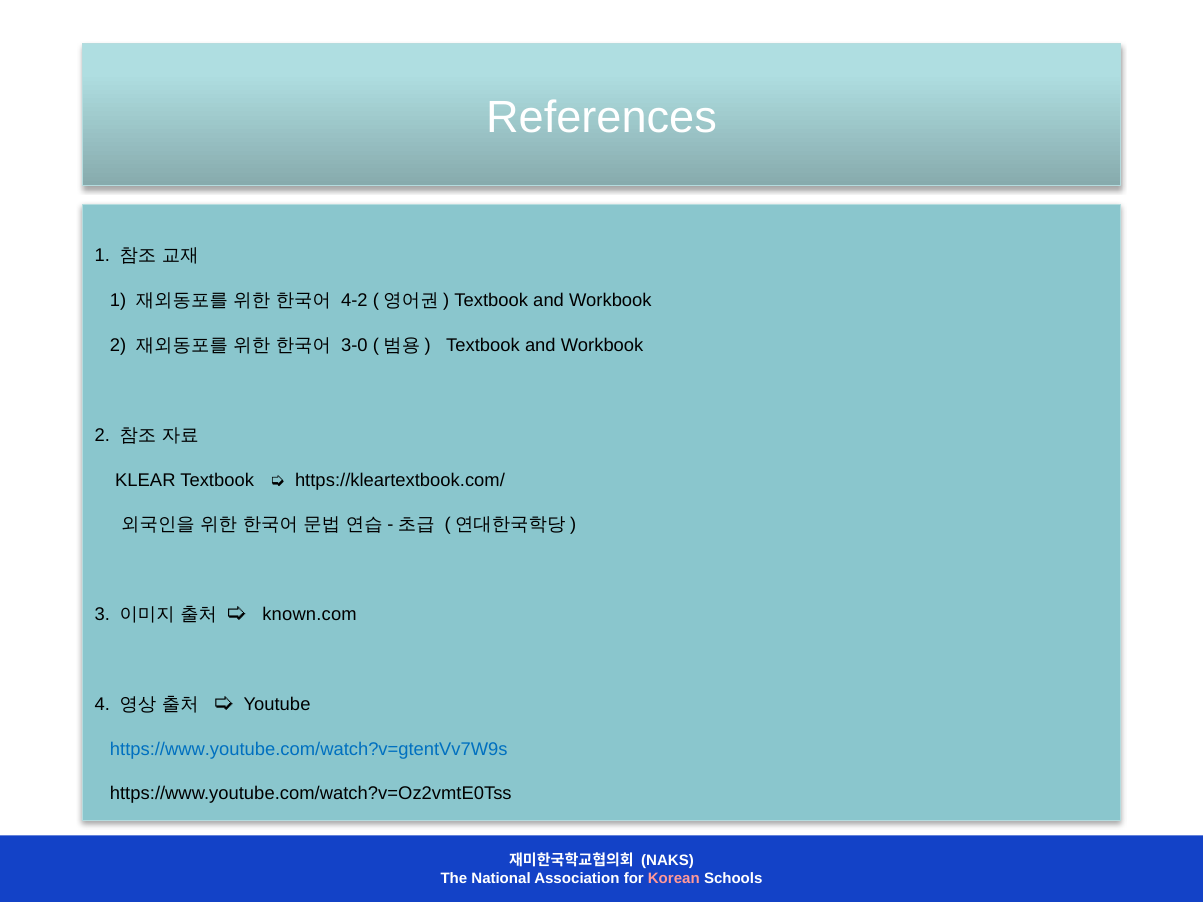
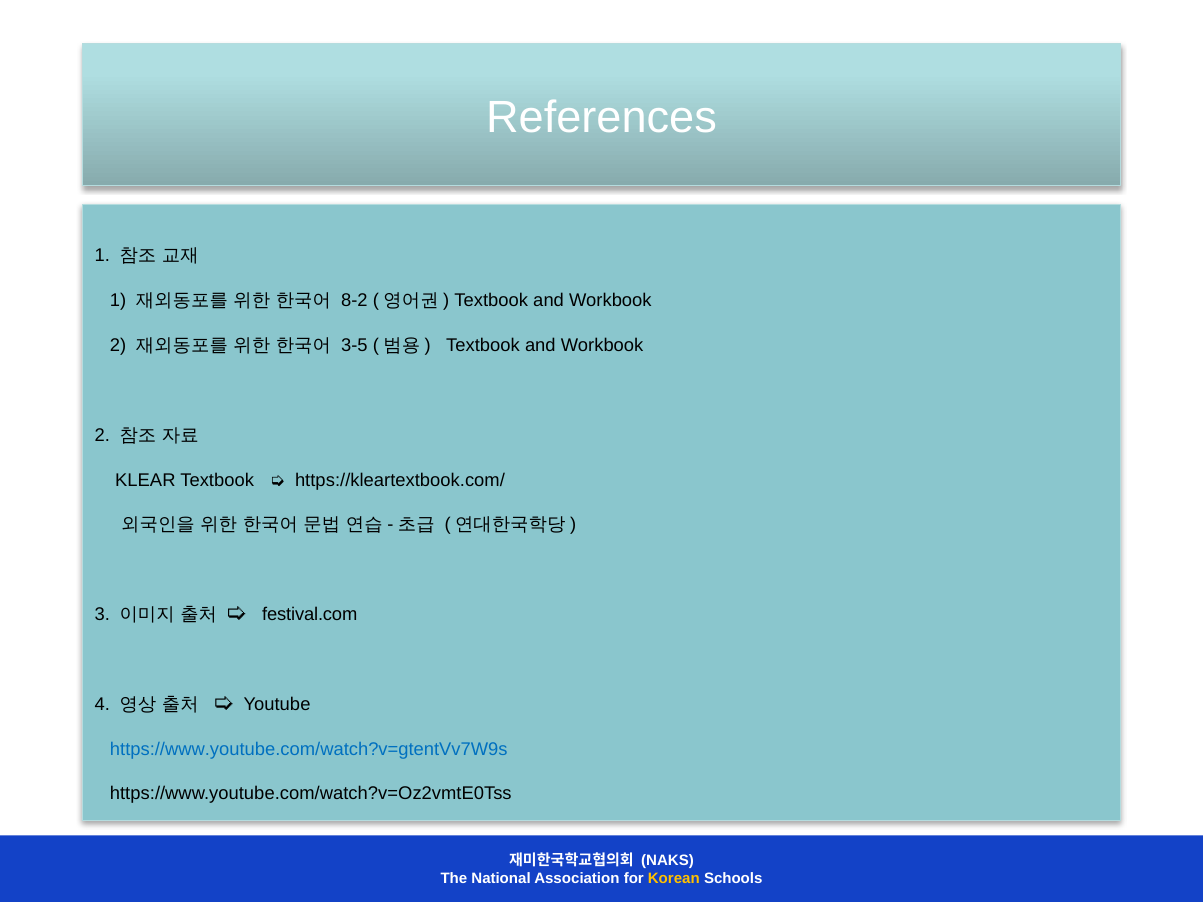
4-2: 4-2 -> 8-2 (354, 301)
3-0: 3-0 -> 3-5 (354, 346)
known.com: known.com -> festival.com (310, 615)
Korean colour: pink -> yellow (674, 879)
